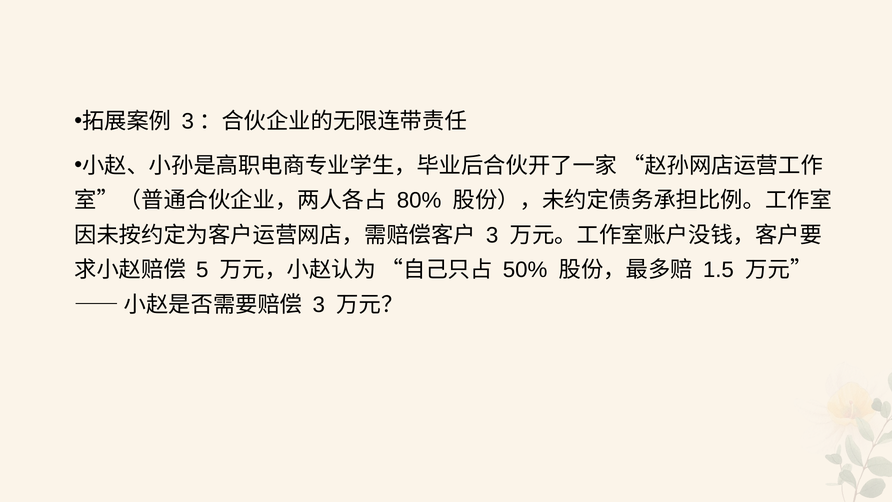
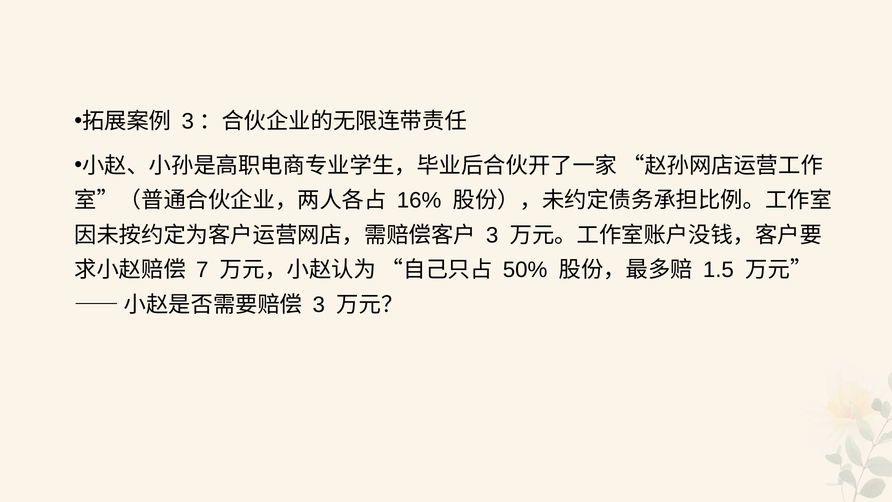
80%: 80% -> 16% (419, 200)
5: 5 -> 7 (202, 270)
